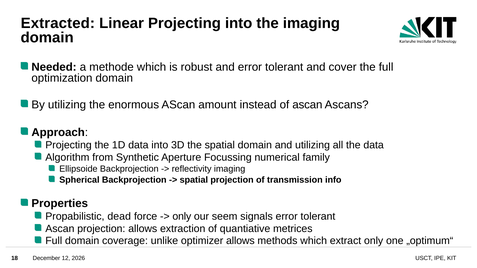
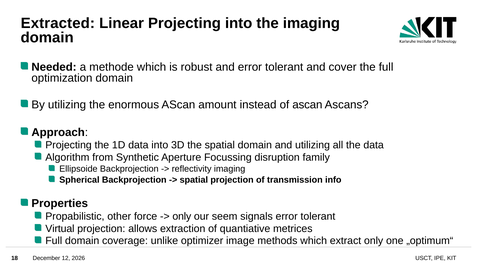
numerical: numerical -> disruption (277, 158)
dead: dead -> other (119, 217)
Ascan: Ascan -> Virtual (60, 229)
optimizer allows: allows -> image (240, 241)
